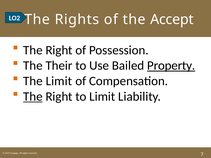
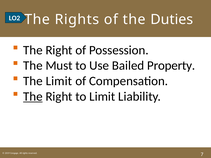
Accept: Accept -> Duties (172, 19)
Their: Their -> Must (59, 66)
Property underline: present -> none (171, 66)
